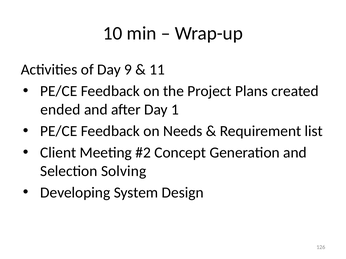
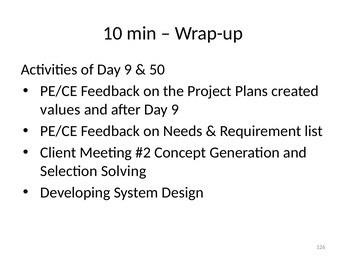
11: 11 -> 50 (157, 70)
ended: ended -> values (60, 110)
after Day 1: 1 -> 9 (175, 110)
